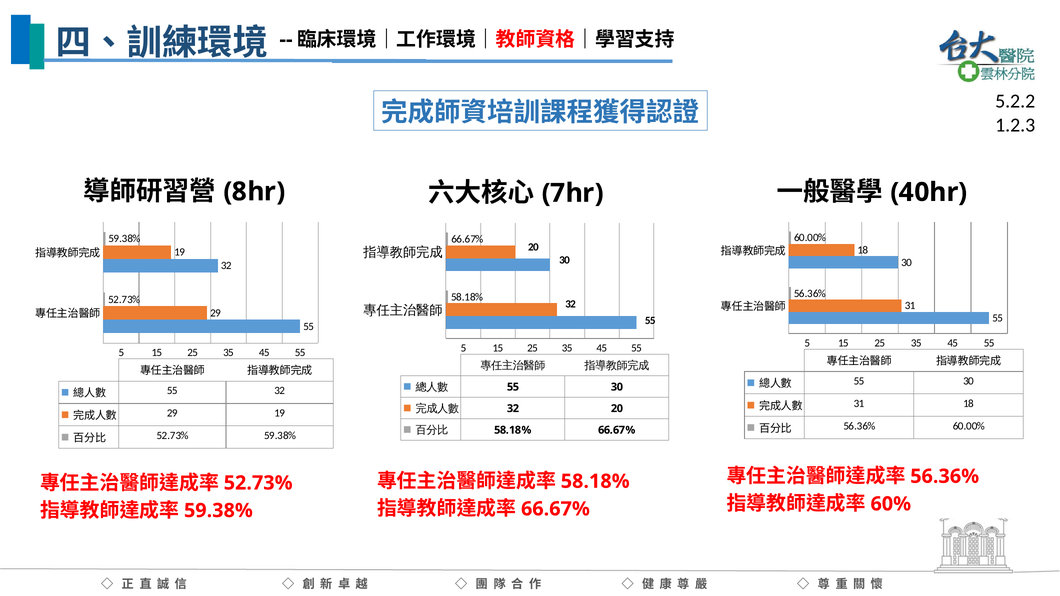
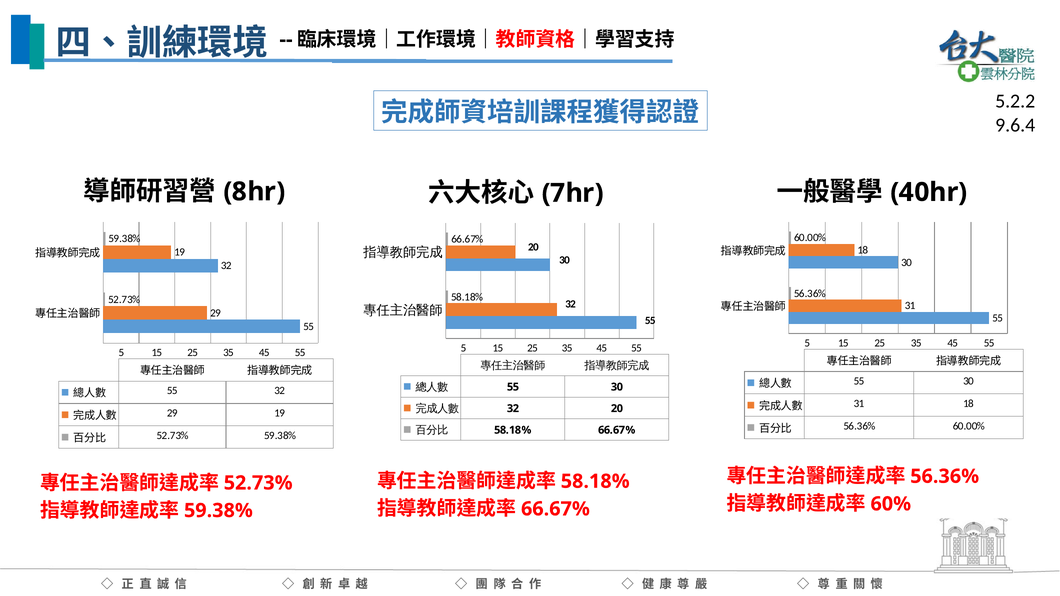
1.2.3: 1.2.3 -> 9.6.4 (1015, 125)
